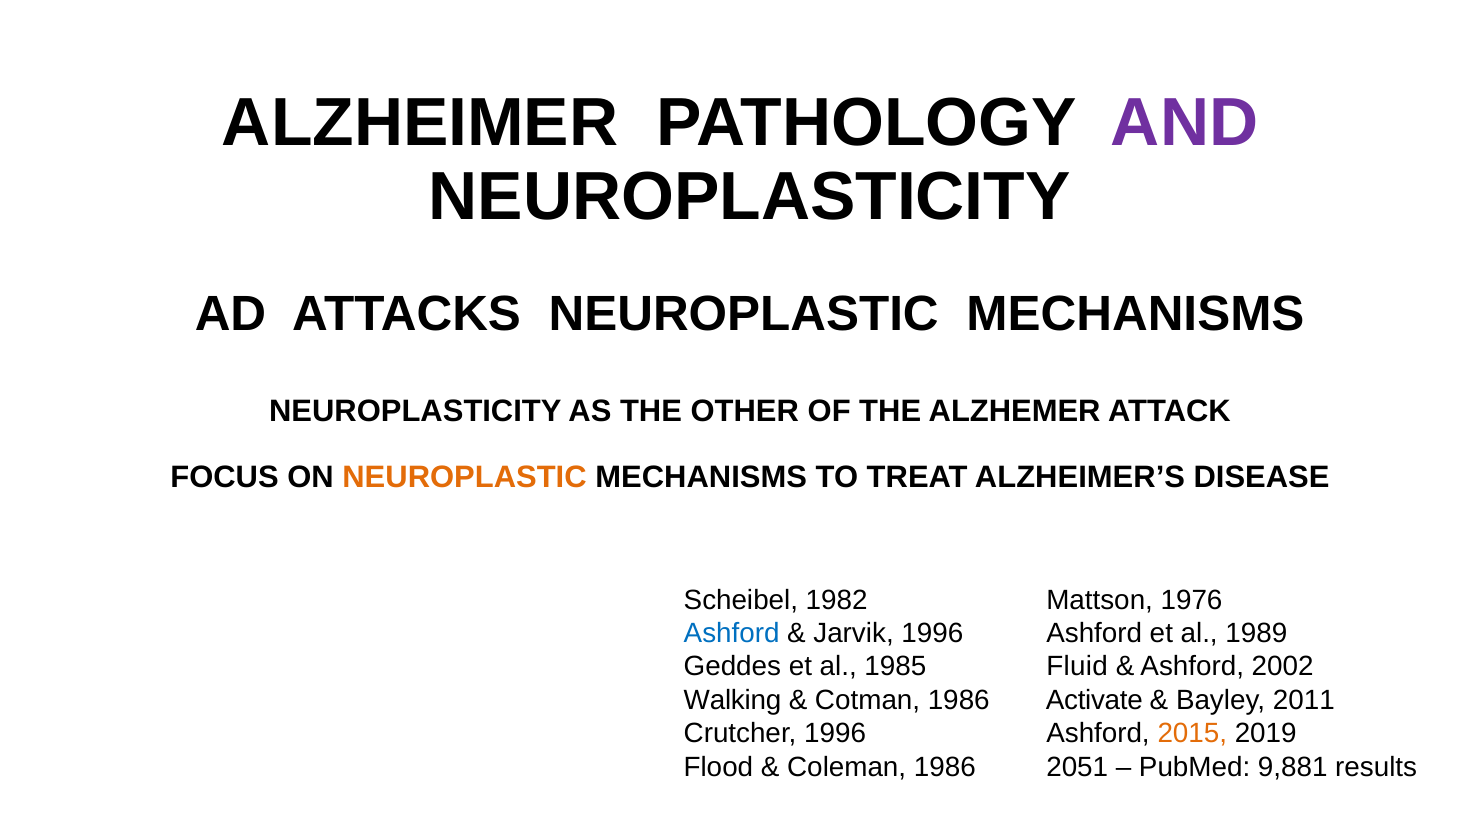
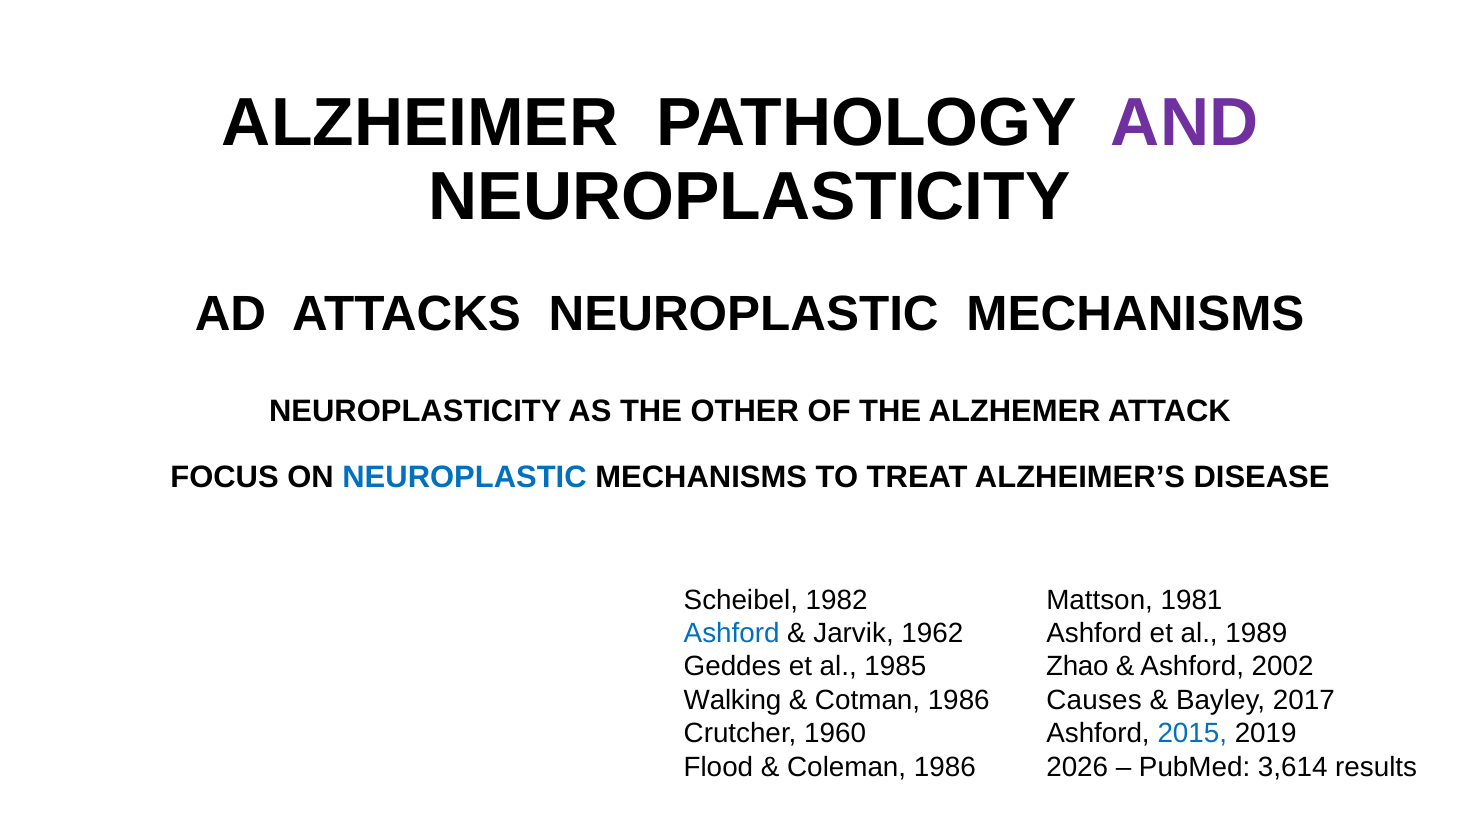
NEUROPLASTIC colour: orange -> blue (465, 478)
1976: 1976 -> 1981 (1191, 600)
Jarvik 1996: 1996 -> 1962 (932, 633)
Fluid: Fluid -> Zhao (1077, 667)
Activate: Activate -> Causes (1094, 700)
2011: 2011 -> 2017 (1304, 700)
Crutcher 1996: 1996 -> 1960 (835, 733)
2015 colour: orange -> blue (1192, 733)
2051: 2051 -> 2026 (1077, 767)
9,881: 9,881 -> 3,614 (1293, 767)
